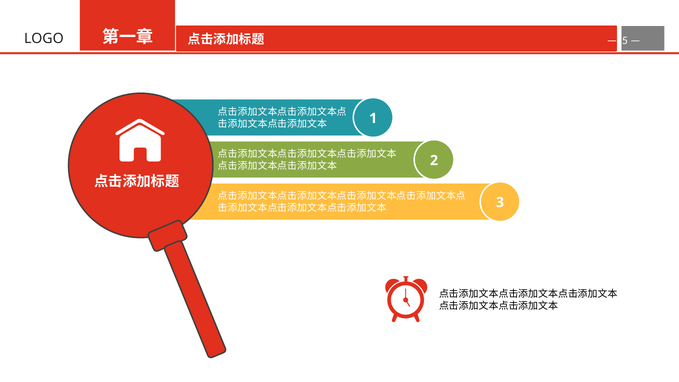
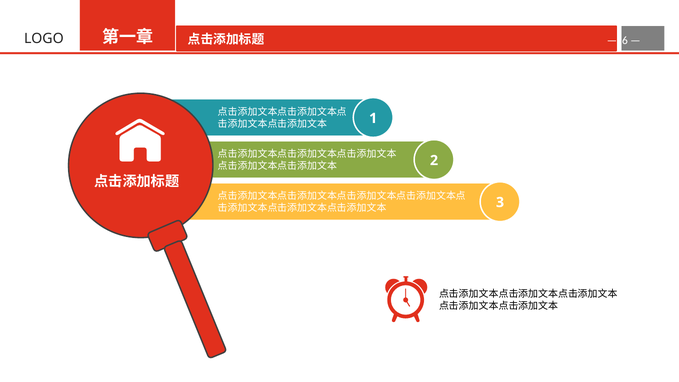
5: 5 -> 6 (625, 41)
